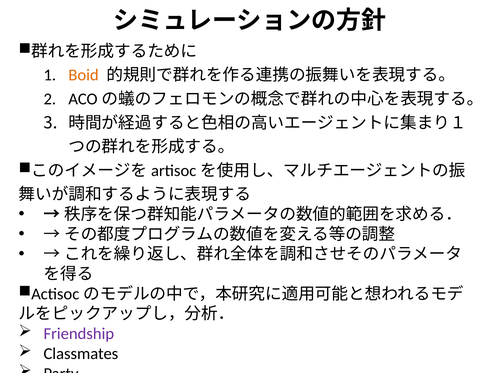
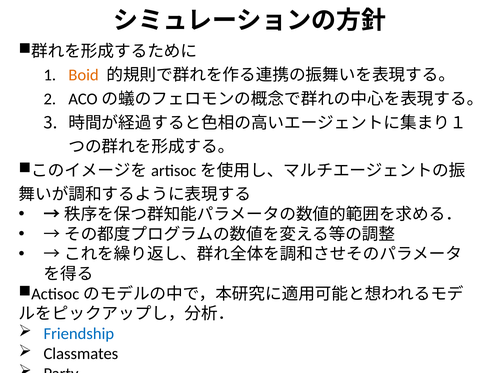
Friendship colour: purple -> blue (79, 334)
